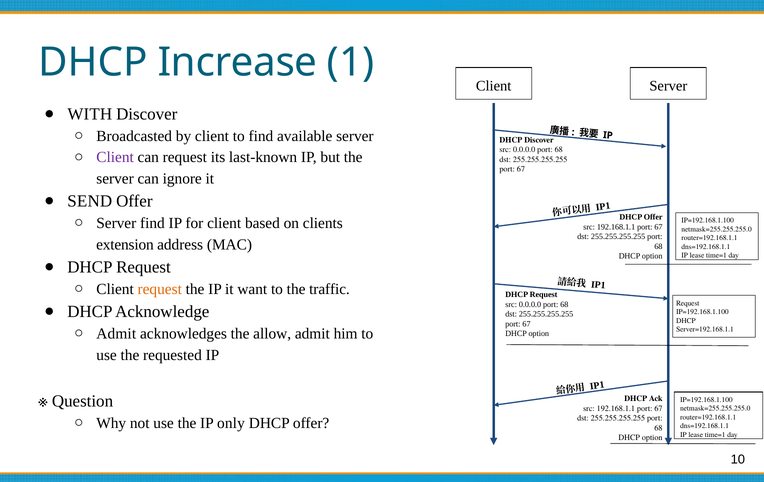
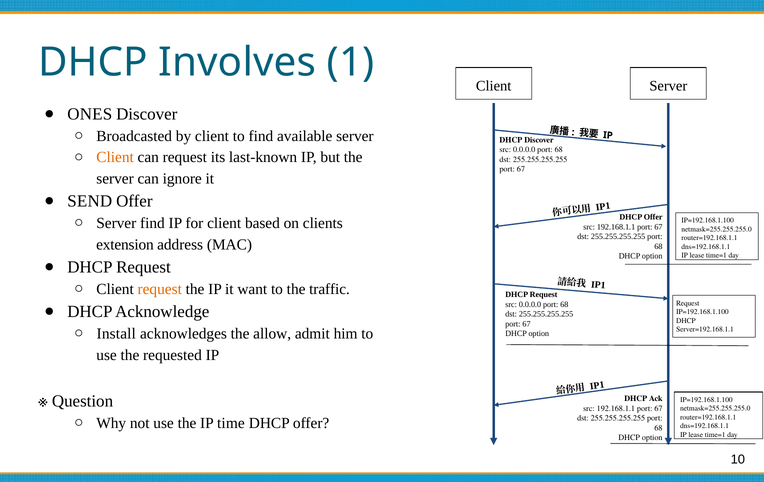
Increase: Increase -> Involves (237, 62)
WITH: WITH -> ONES (90, 114)
Client colour: purple -> orange (115, 157)
Admit: Admit -> Install (116, 333)
only: only -> time (231, 423)
